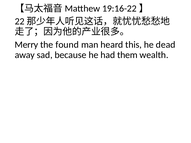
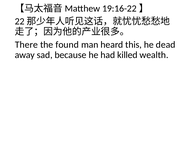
Merry: Merry -> There (26, 45)
them: them -> killed (127, 55)
